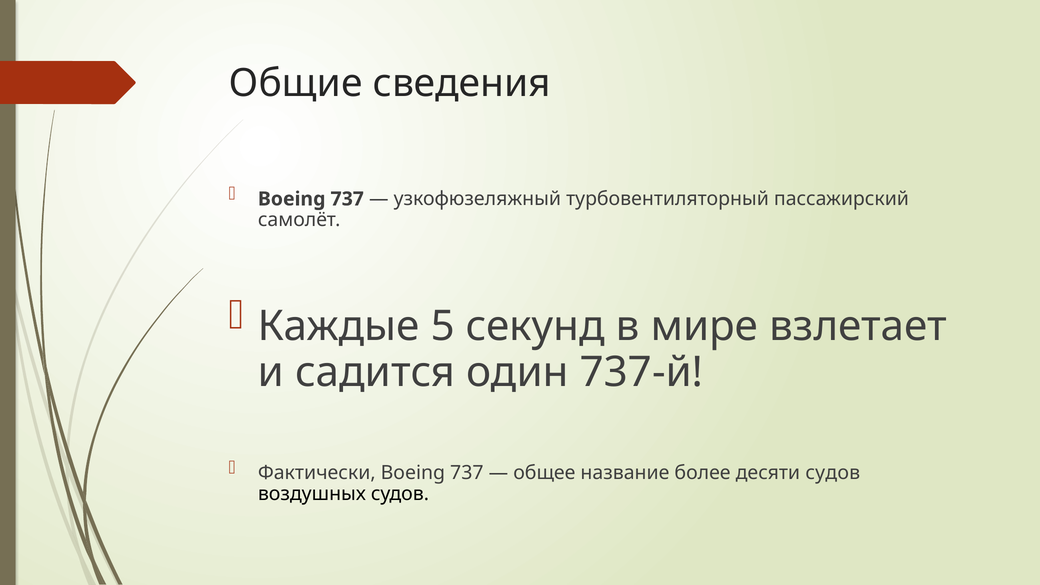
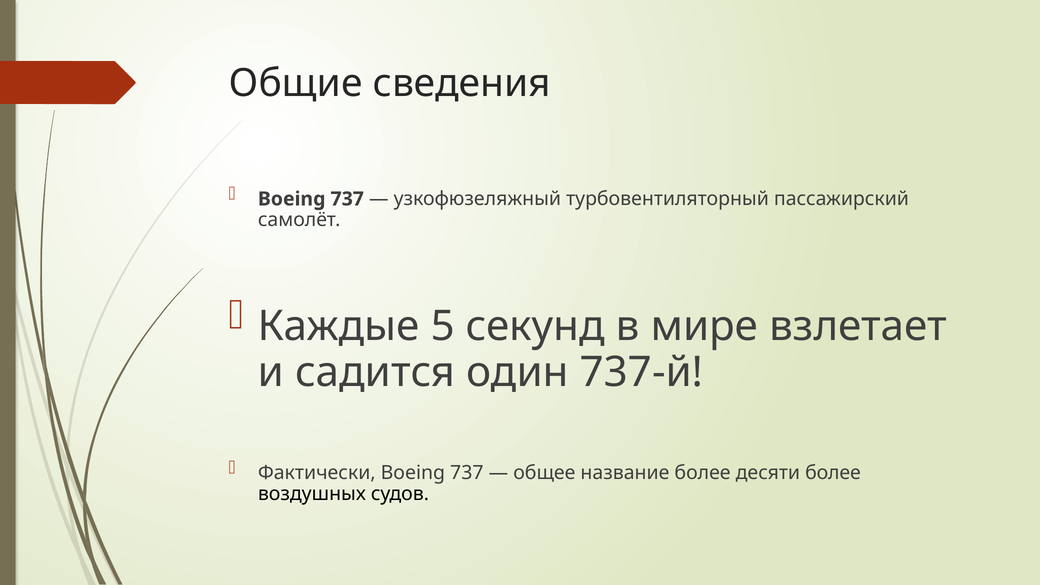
десяти судов: судов -> более (833, 473)
